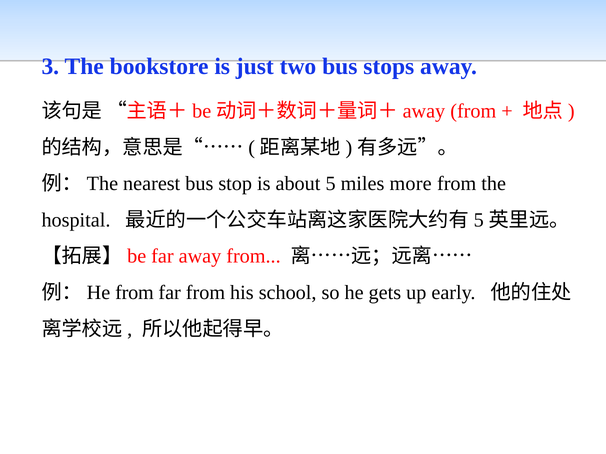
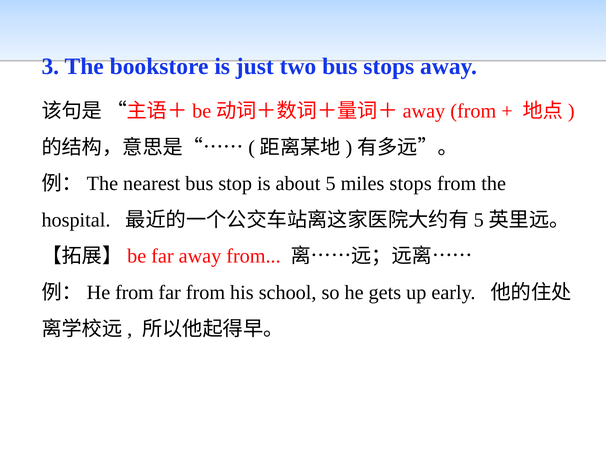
miles more: more -> stops (411, 184)
